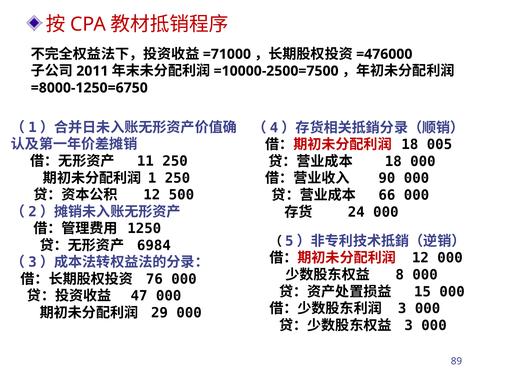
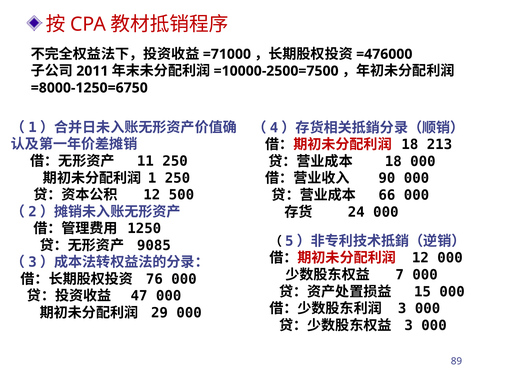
005: 005 -> 213 (439, 145)
6984: 6984 -> 9085 (154, 245)
8: 8 -> 7 (400, 275)
